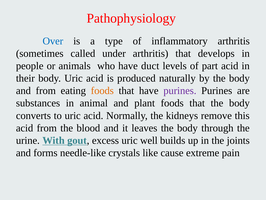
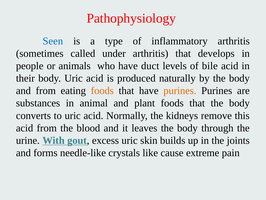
Over: Over -> Seen (53, 41)
part: part -> bile (210, 66)
purines colour: purple -> orange (180, 91)
well: well -> skin (149, 140)
